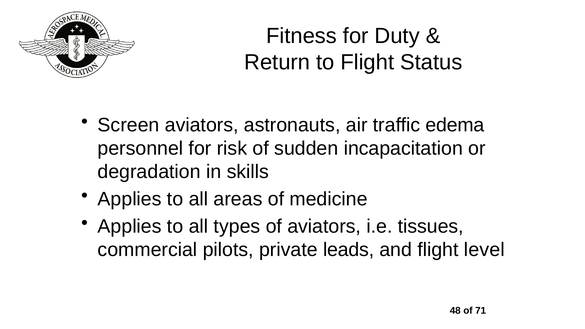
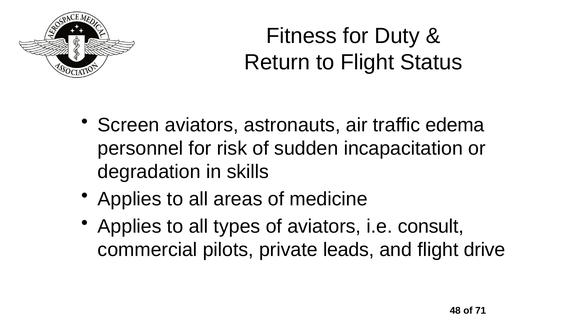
tissues: tissues -> consult (431, 226)
level: level -> drive (485, 250)
